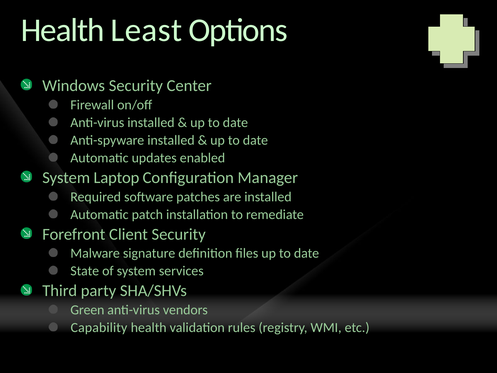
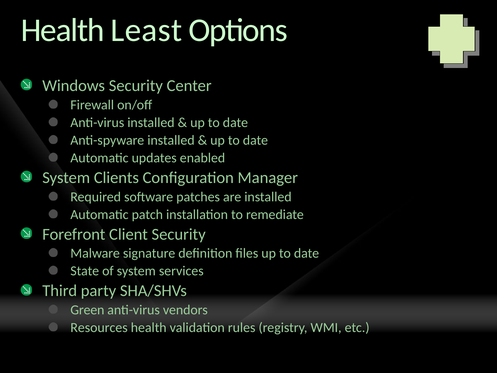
Laptop: Laptop -> Clients (116, 178)
Capability: Capability -> Resources (99, 327)
